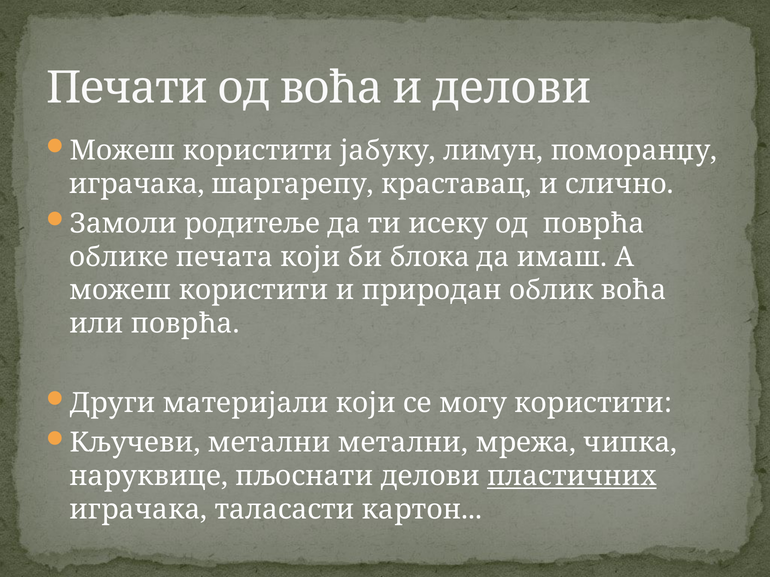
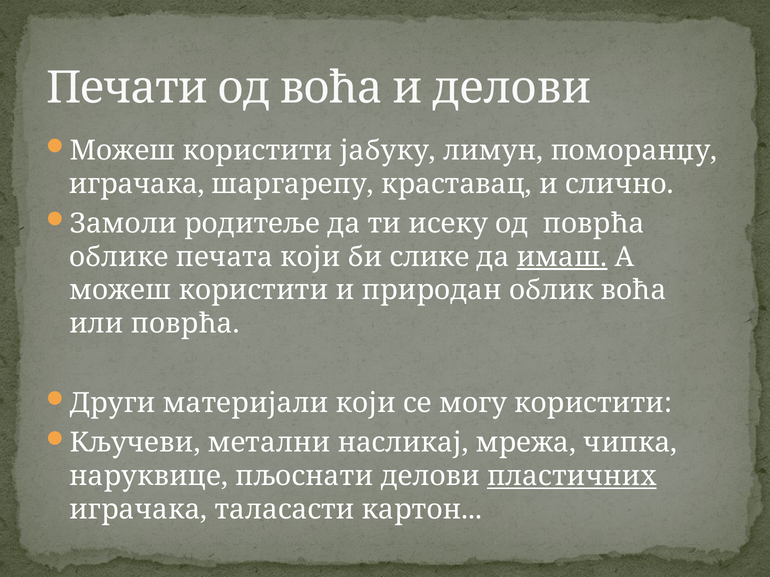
блока: блока -> слике (430, 257)
имаш underline: none -> present (562, 257)
метални метални: метални -> насликај (403, 443)
